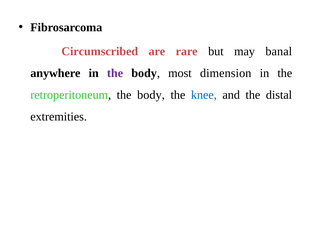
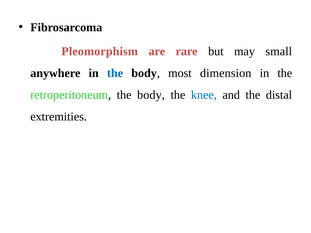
Circumscribed: Circumscribed -> Pleomorphism (100, 51)
banal: banal -> small (279, 51)
the colour: purple -> blue (115, 73)
